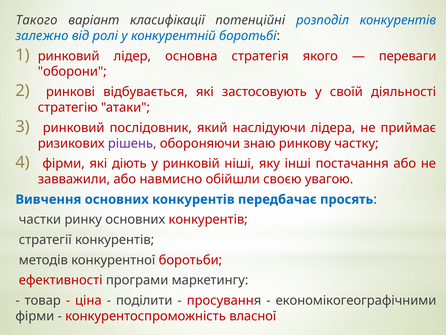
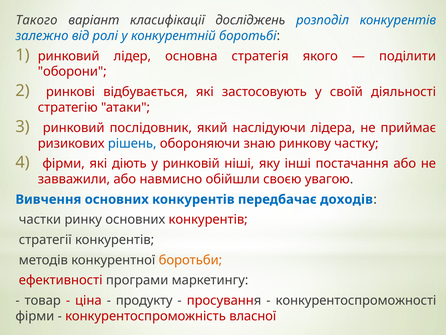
потенційні: потенційні -> досліджень (250, 20)
переваги: переваги -> поділити (408, 56)
рішень colour: purple -> blue (132, 143)
просять: просять -> доходів (347, 199)
боротьби colour: red -> orange (190, 260)
поділити: поділити -> продукту (144, 300)
економікогеографічними: економікогеографічними -> конкурентоспроможності (356, 300)
